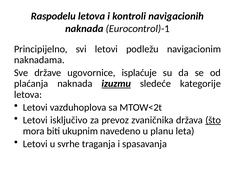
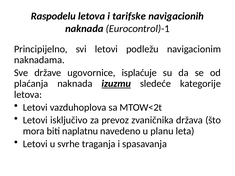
kontroli: kontroli -> tarifske (129, 16)
što underline: present -> none (213, 120)
ukupnim: ukupnim -> naplatnu (80, 131)
